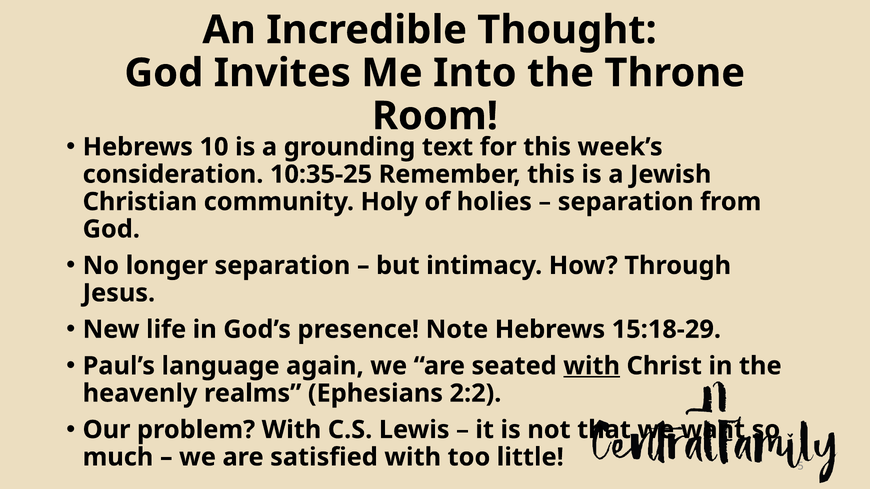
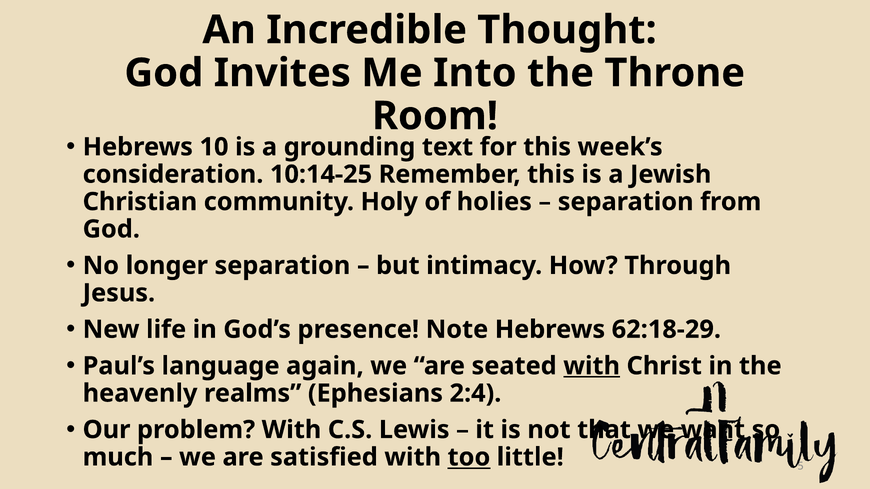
10:35-25: 10:35-25 -> 10:14-25 (321, 175)
15:18-29: 15:18-29 -> 62:18-29 (666, 330)
2:2: 2:2 -> 2:4 (475, 394)
too underline: none -> present (469, 457)
